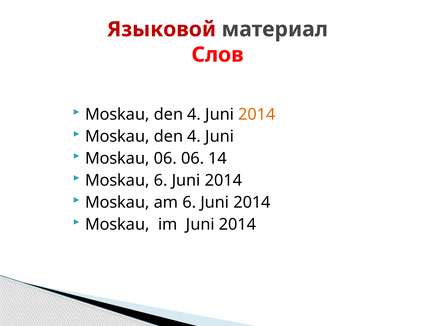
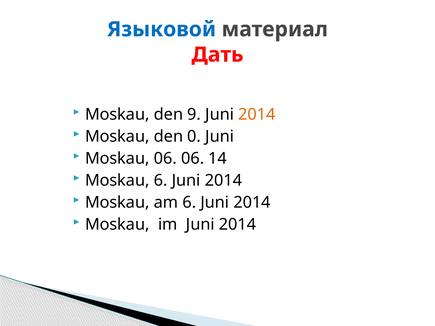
Языковой colour: red -> blue (162, 29)
Слов: Слов -> Дать (217, 55)
4: 4 -> 9 (194, 115)
4: 4 -> 0 (194, 137)
